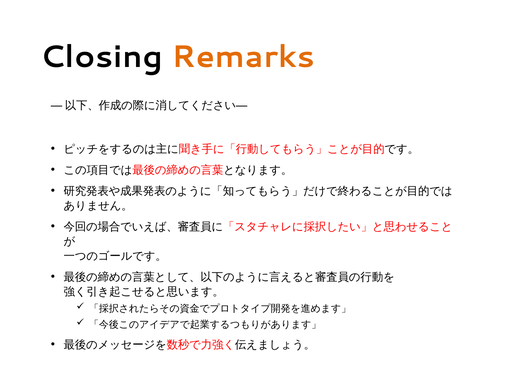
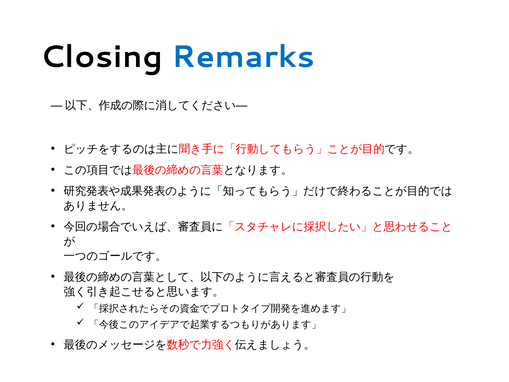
Remarks colour: orange -> blue (243, 57)
